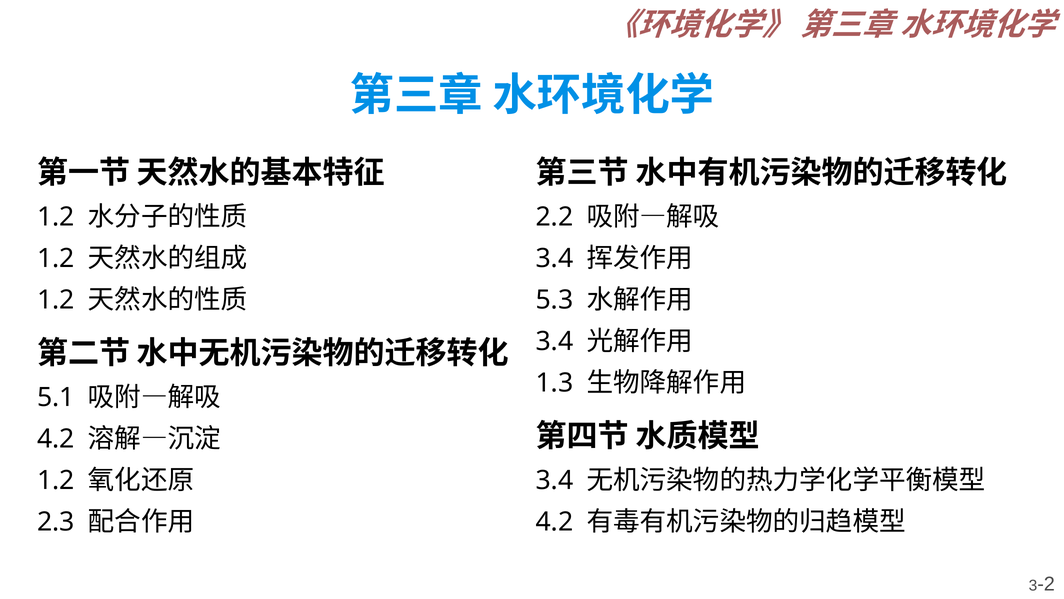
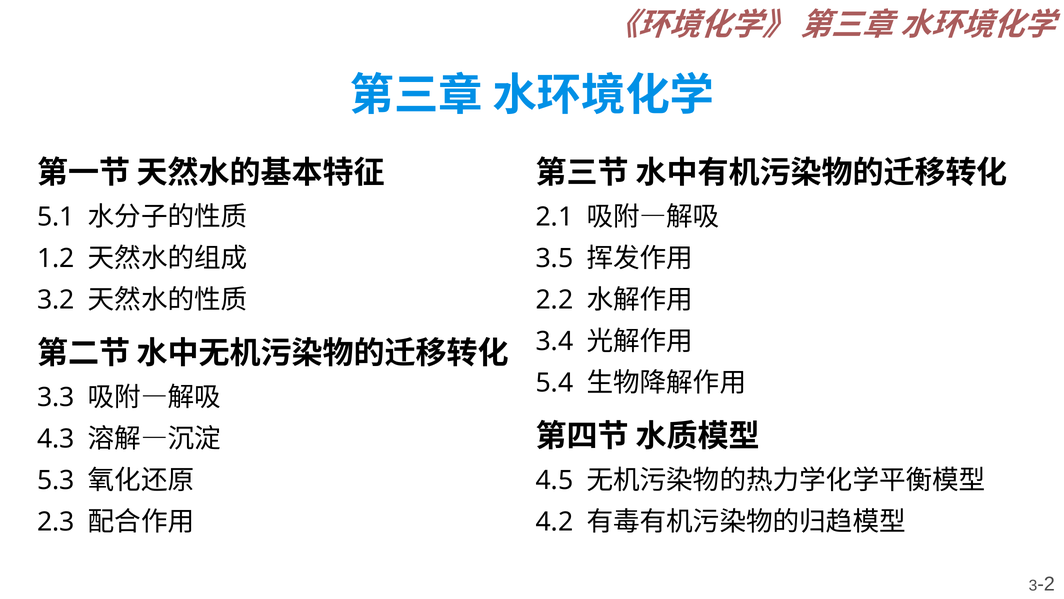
1.2: 1.2 -> 5.1 (56, 217)
2.2: 2.2 -> 2.1 (554, 217)
3.4: 3.4 -> 3.5 (554, 258)
1.2: 1.2 -> 3.2 (56, 300)
5.3: 5.3 -> 2.2 (554, 300)
1.3: 1.3 -> 5.4 (554, 383)
5.1: 5.1 -> 3.3 (56, 397)
4.2: 4.2 -> 4.3 (56, 438)
1.2: 1.2 -> 5.3 (56, 480)
3.4: 3.4 -> 4.5 (554, 480)
